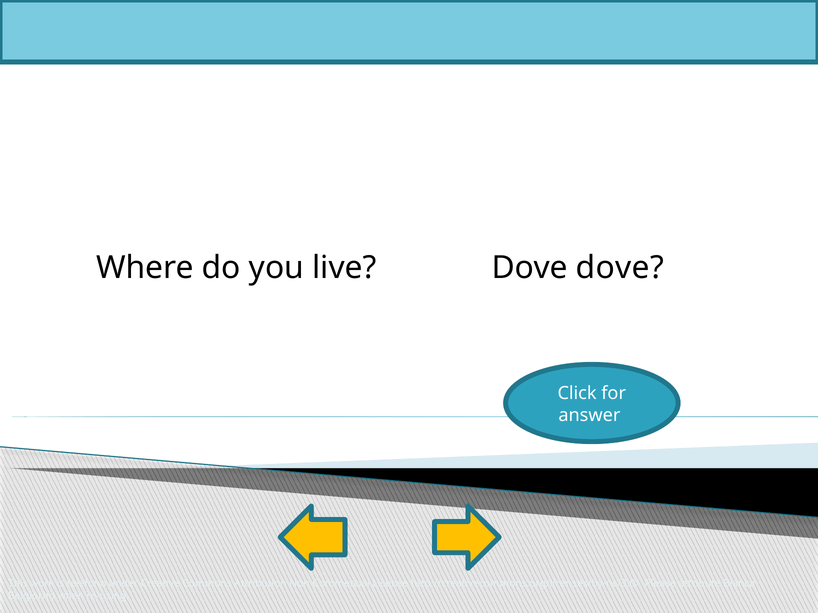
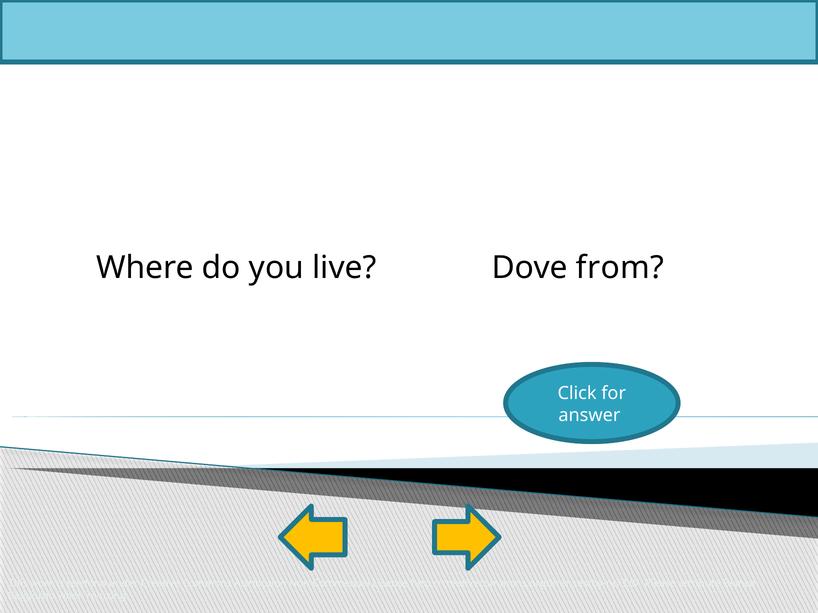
Dove dove: dove -> from (620, 268)
